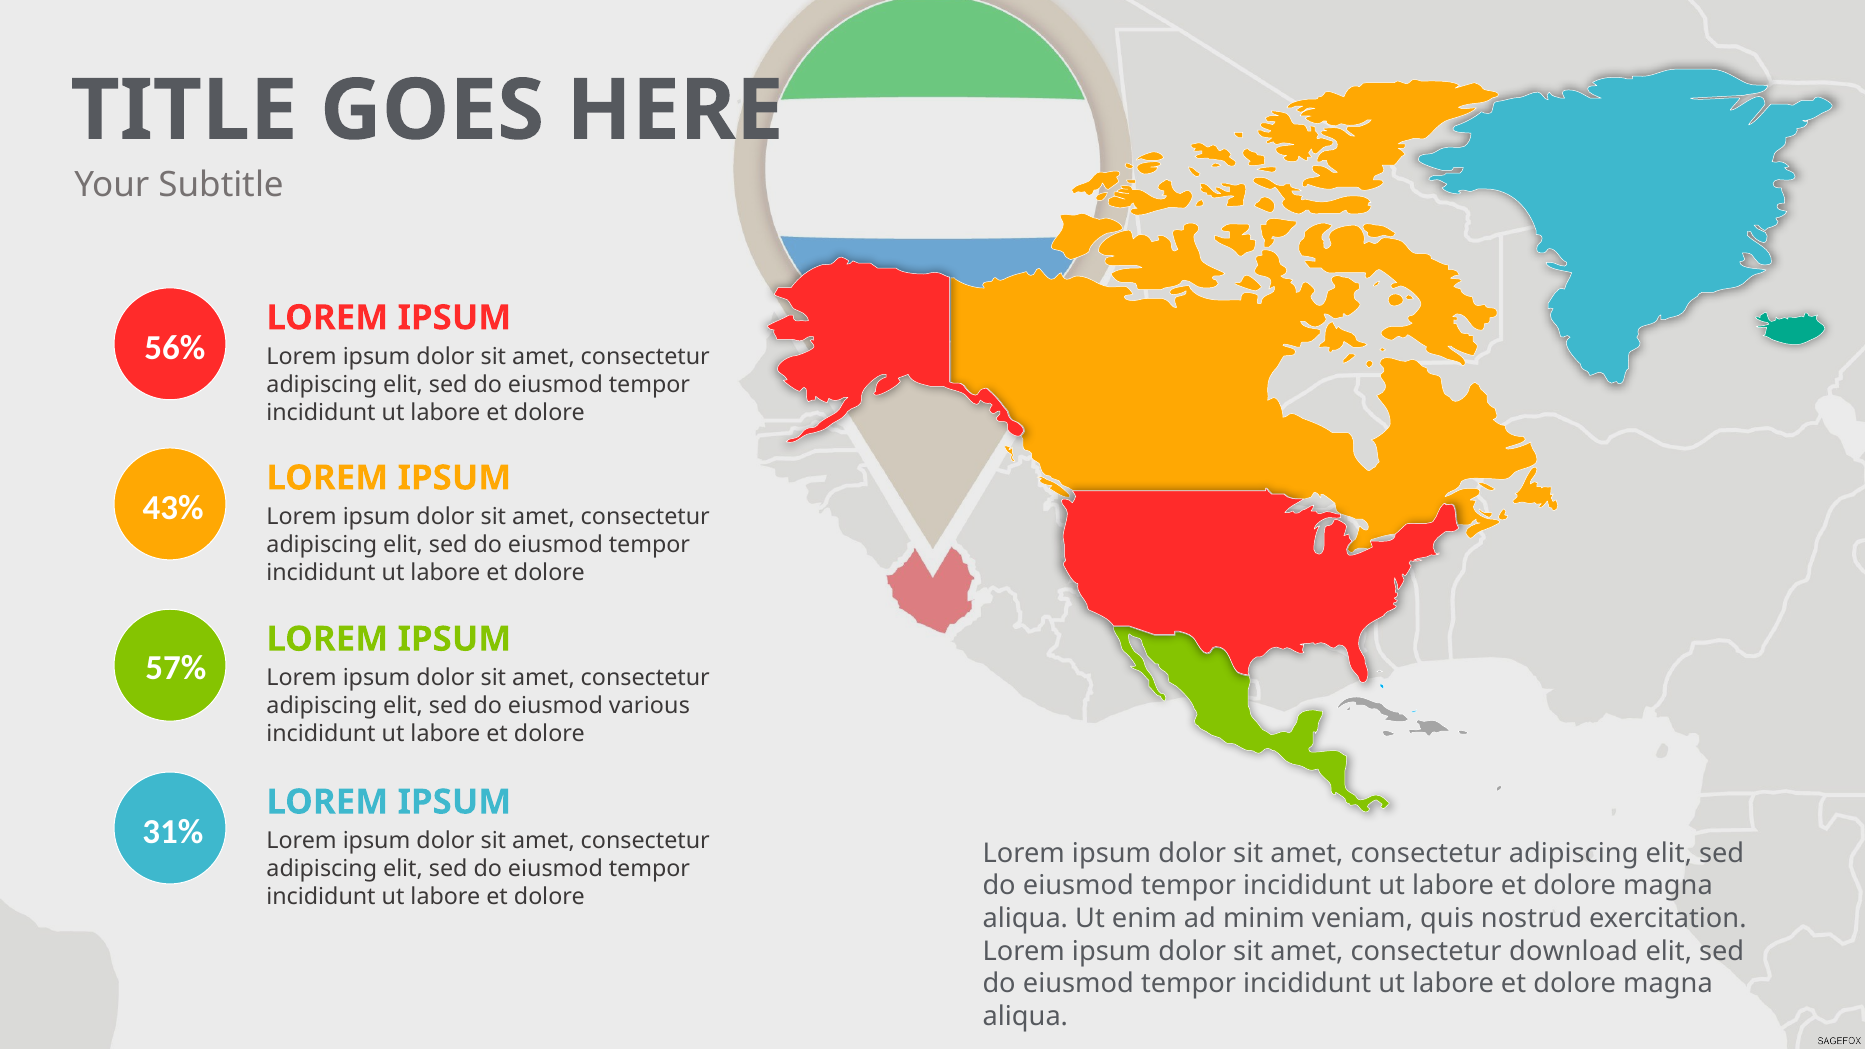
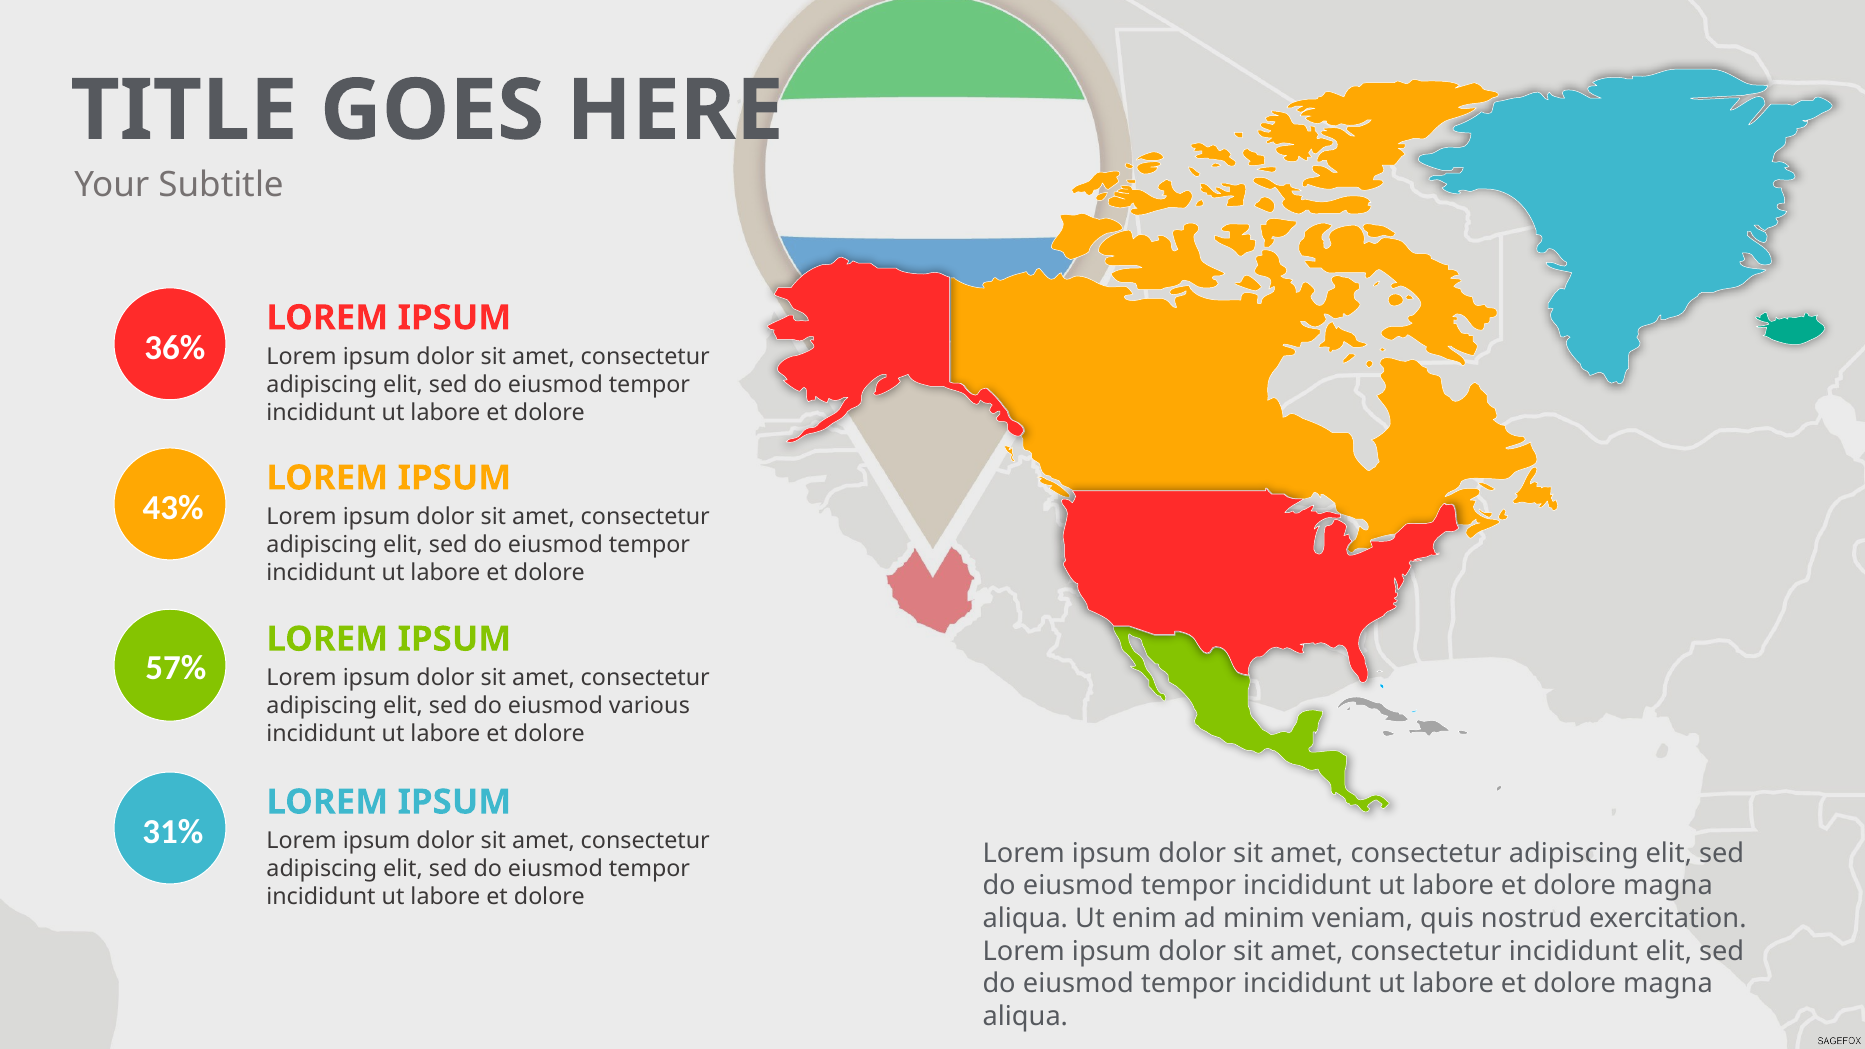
56%: 56% -> 36% (175, 348)
consectetur download: download -> incididunt (1574, 951)
